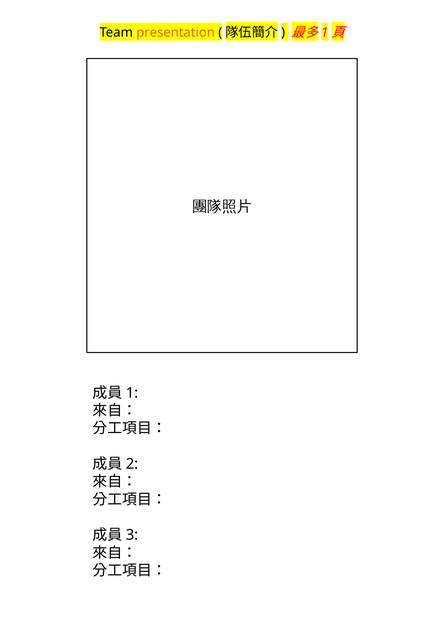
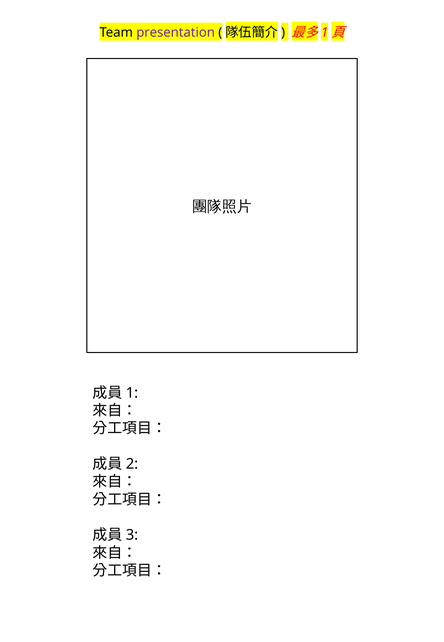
presentation colour: orange -> purple (176, 32)
